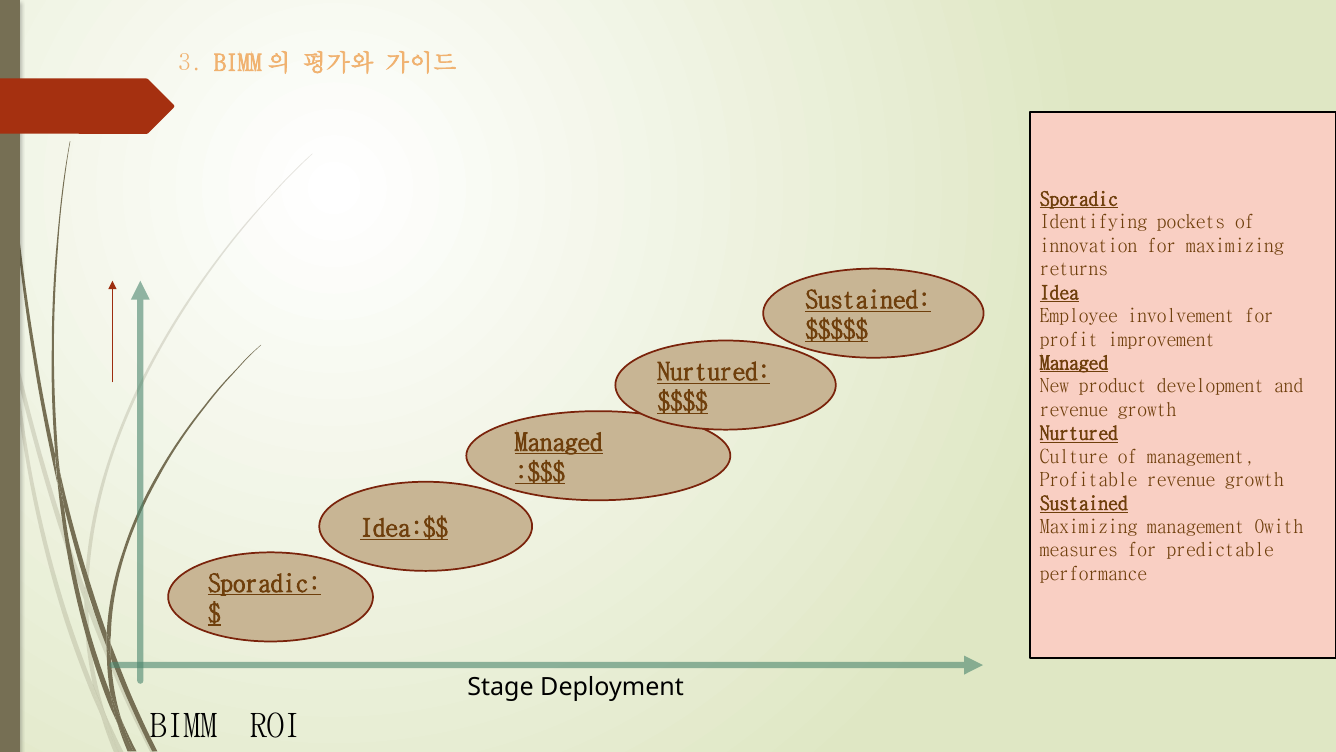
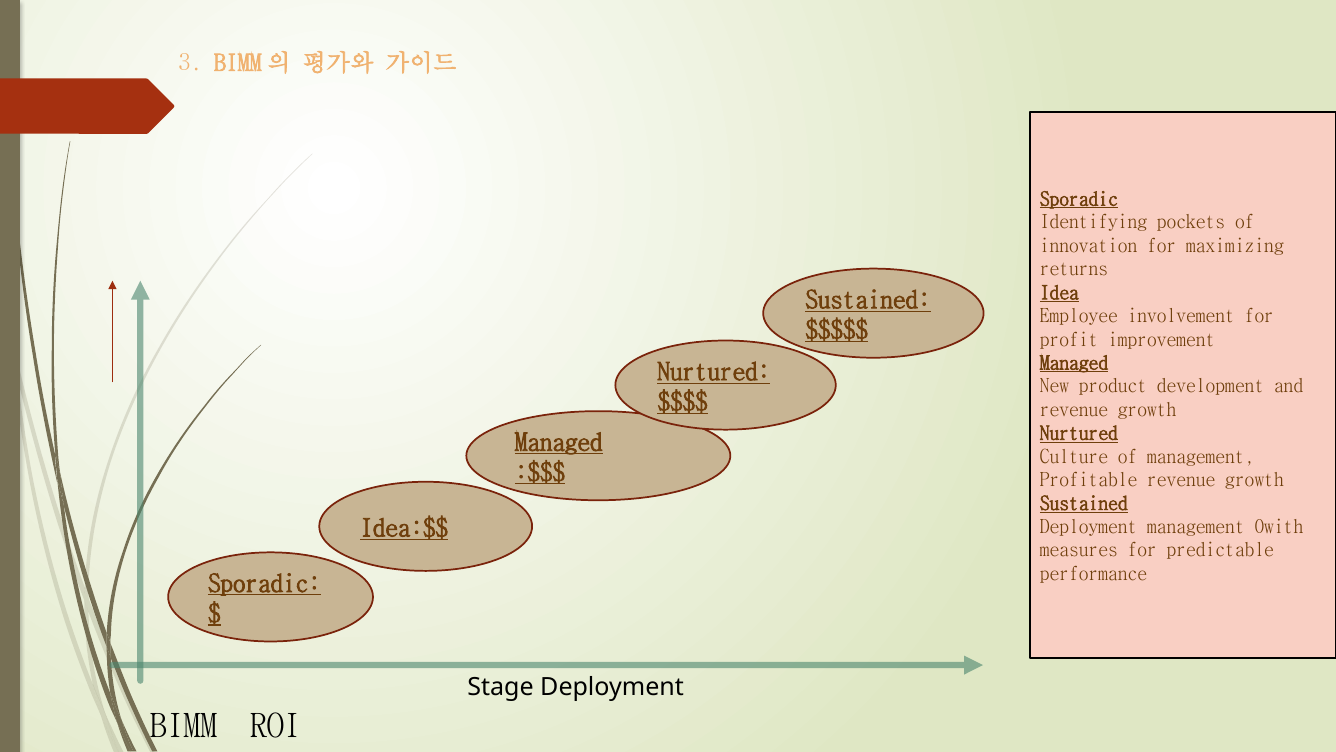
Maximizing: Maximizing -> Deployment (1089, 527)
